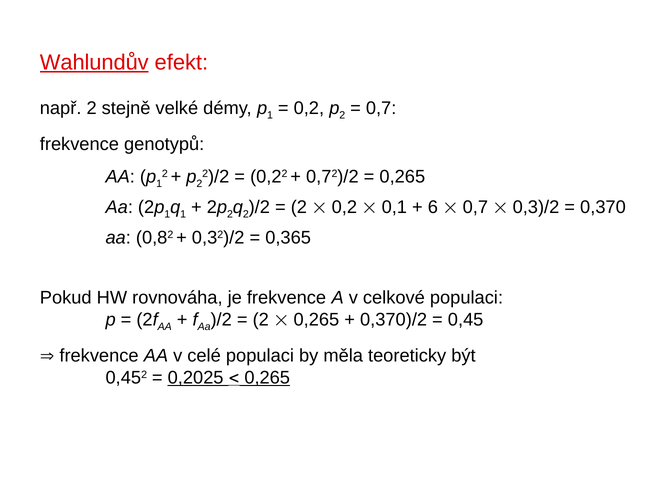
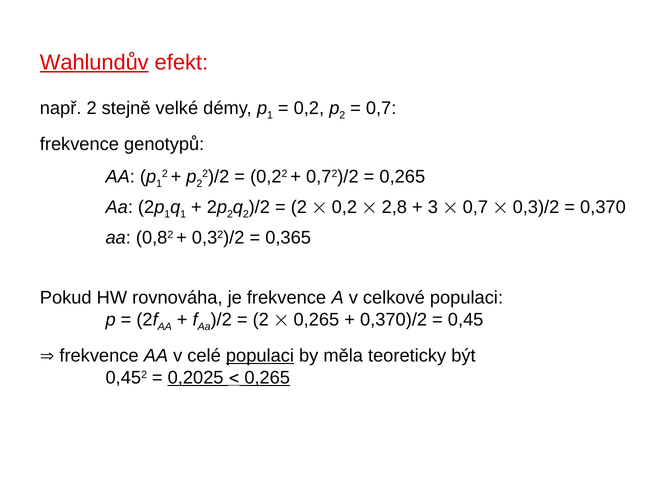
0,1: 0,1 -> 2,8 (394, 207)
6: 6 -> 3 (433, 207)
populaci underline: none -> present (260, 356)
